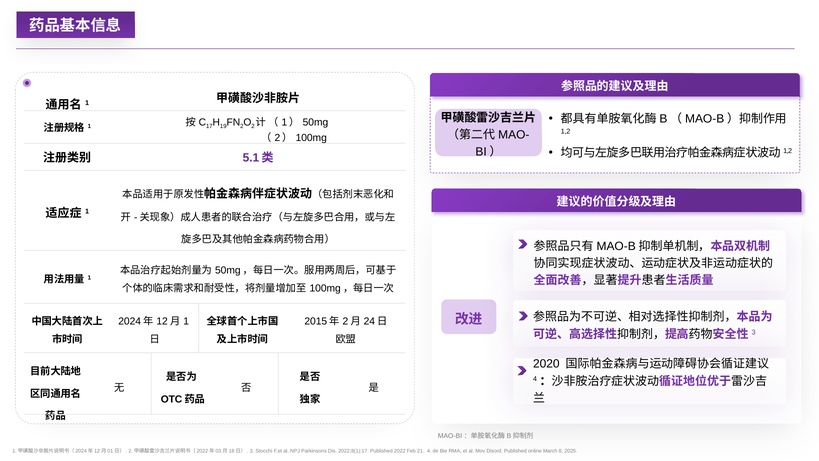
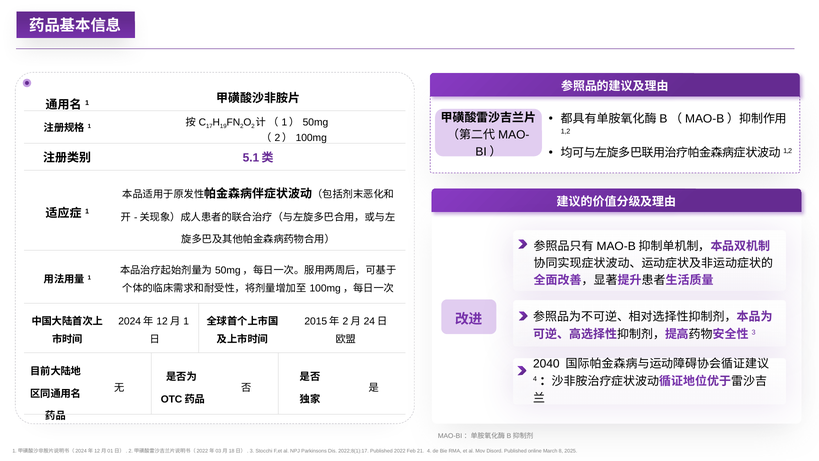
2020: 2020 -> 2040 (546, 364)
